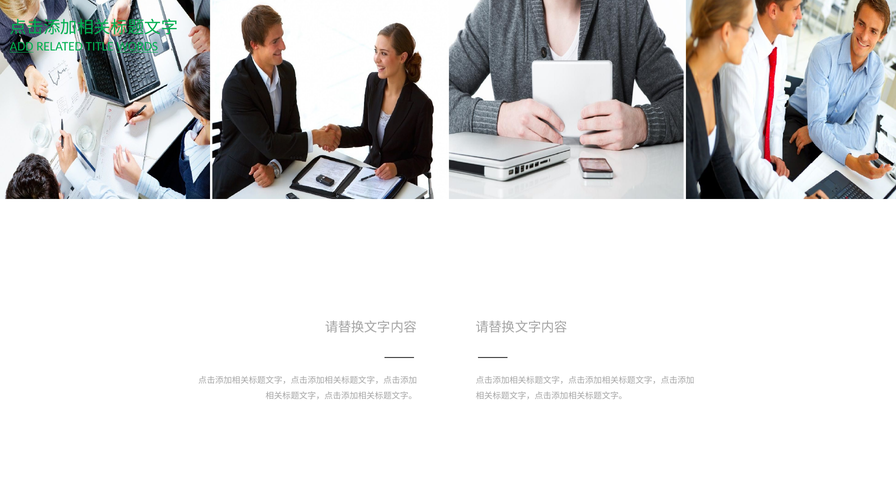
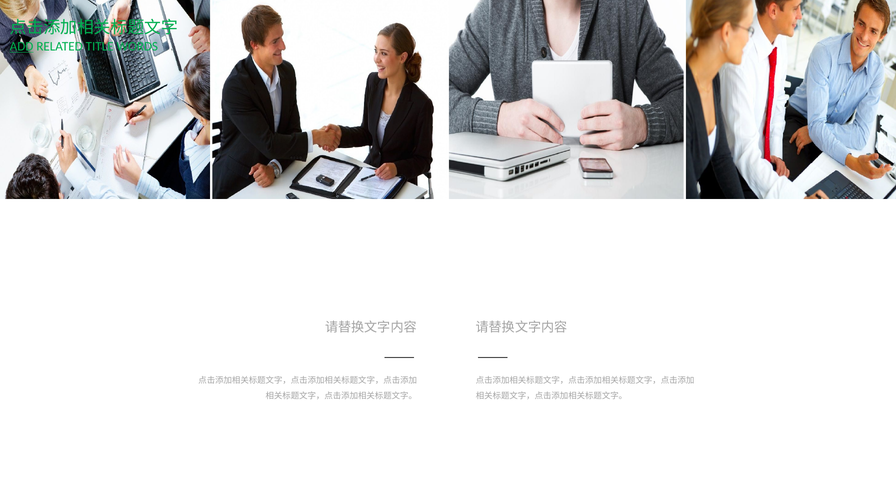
WORDS underline: present -> none (137, 47)
